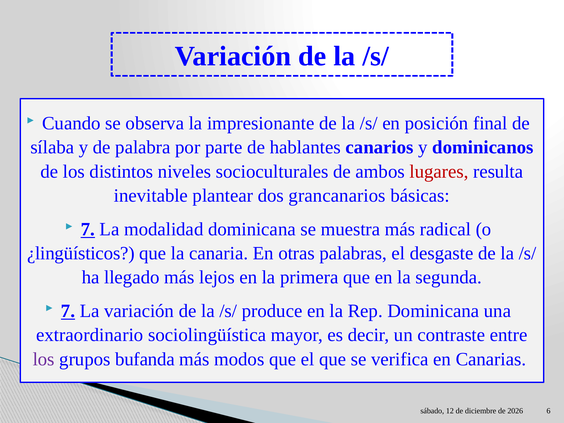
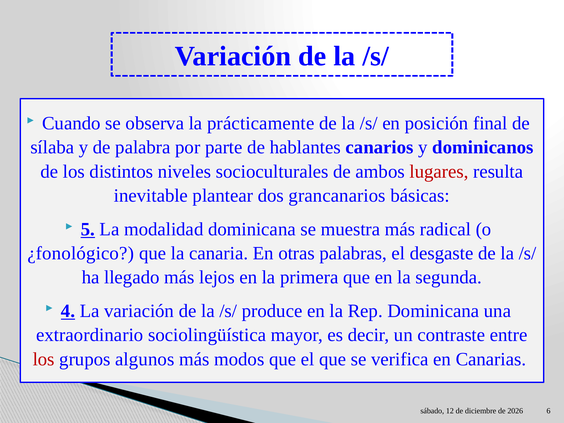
impresionante: impresionante -> prácticamente (261, 123)
7: 7 -> 5 (88, 229)
¿lingüísticos: ¿lingüísticos -> ¿fonológico (81, 253)
7: 7 -> 4 (68, 311)
los colour: purple -> red (44, 359)
bufanda: bufanda -> algunos (145, 359)
